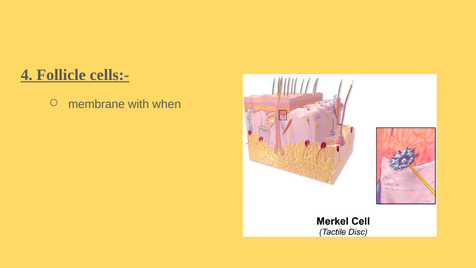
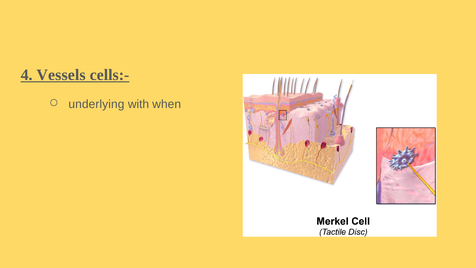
Follicle: Follicle -> Vessels (61, 75)
membrane: membrane -> underlying (96, 104)
